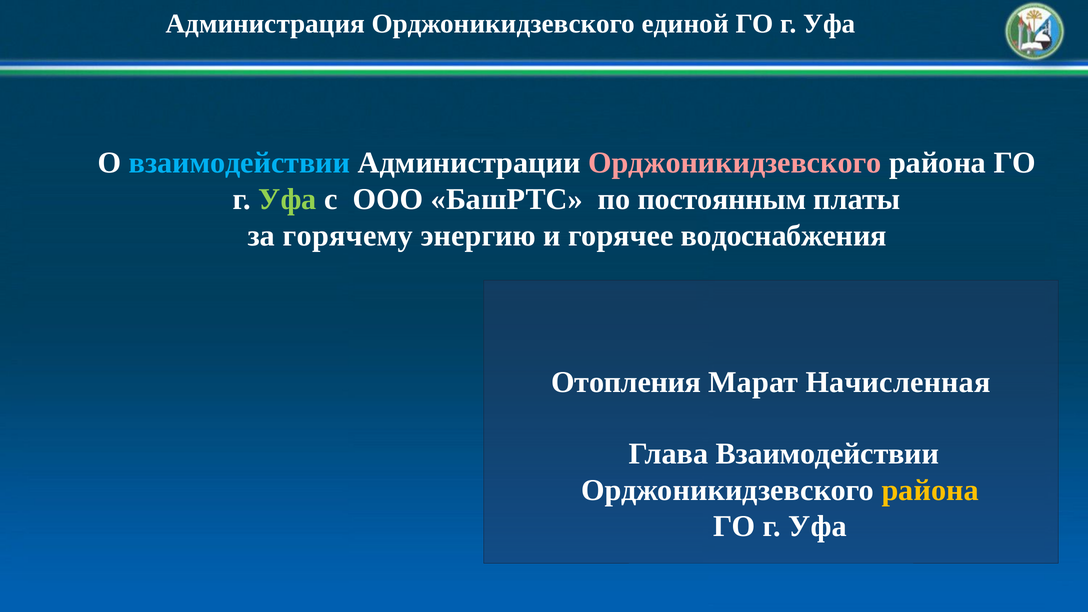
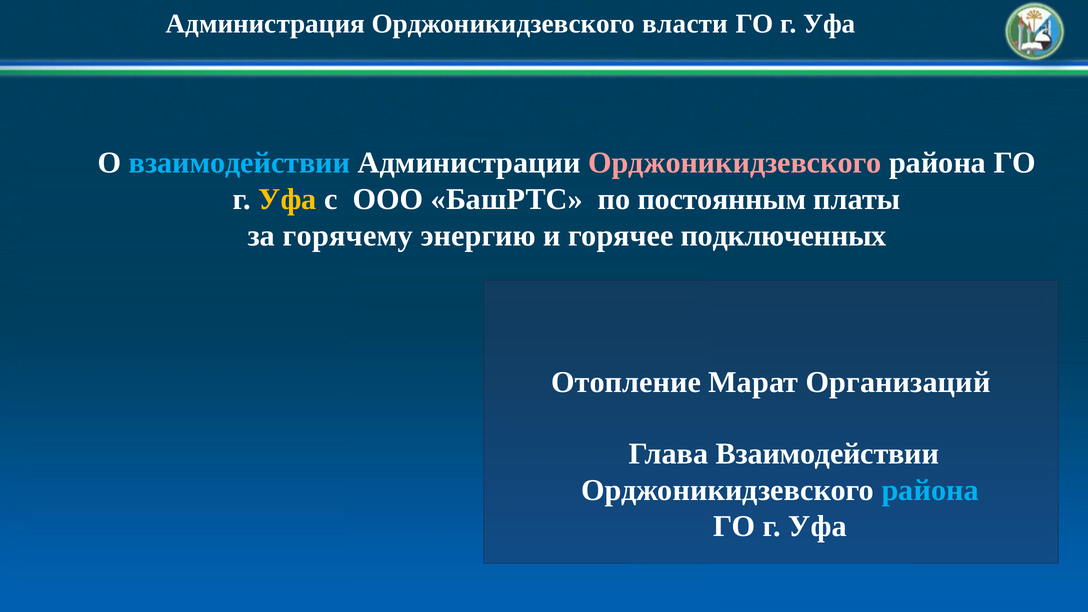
единой: единой -> власти (685, 24)
Уфа colour: light green -> yellow (287, 199)
водоснабжения: водоснабжения -> подключенных (784, 236)
Отопления: Отопления -> Отопление (626, 382)
Начисленная: Начисленная -> Организаций (898, 382)
района colour: yellow -> light blue (930, 490)
